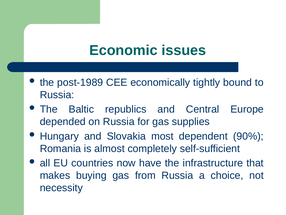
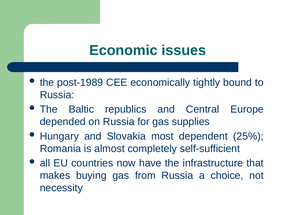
90%: 90% -> 25% (248, 136)
